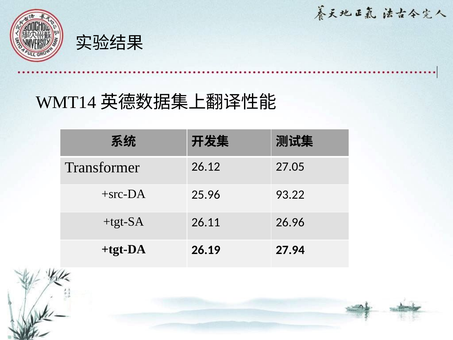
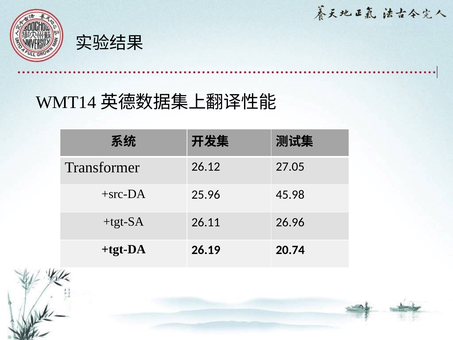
93.22: 93.22 -> 45.98 (290, 194)
27.94: 27.94 -> 20.74 (290, 250)
